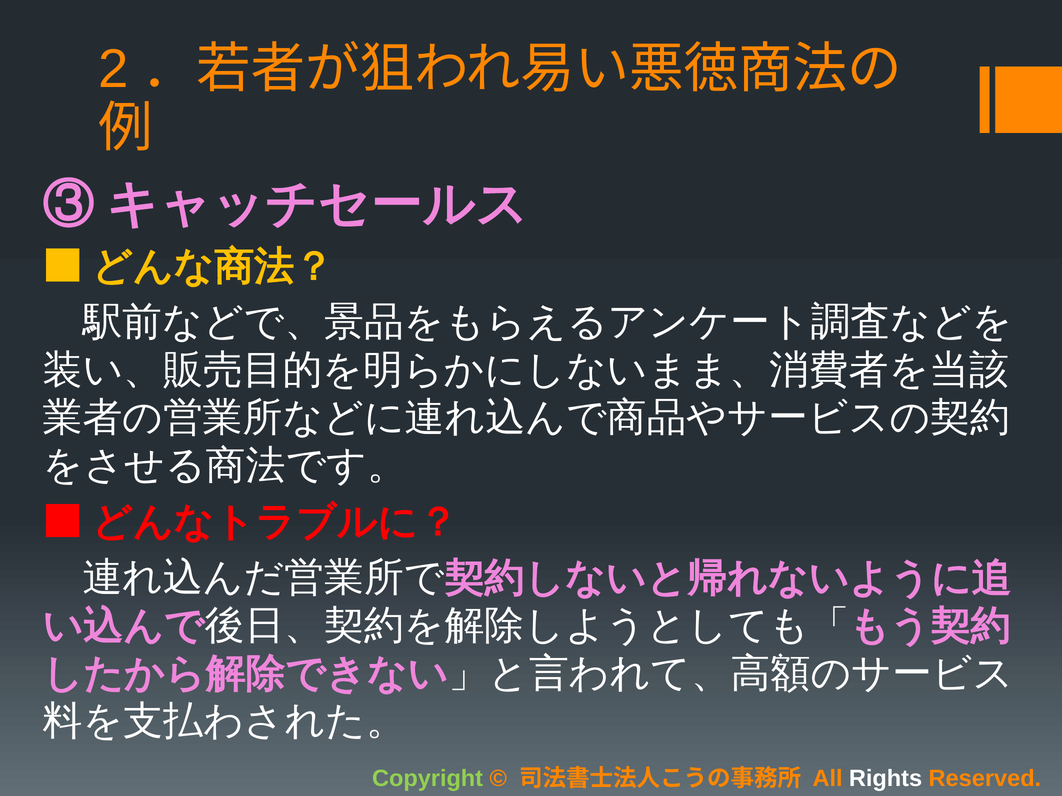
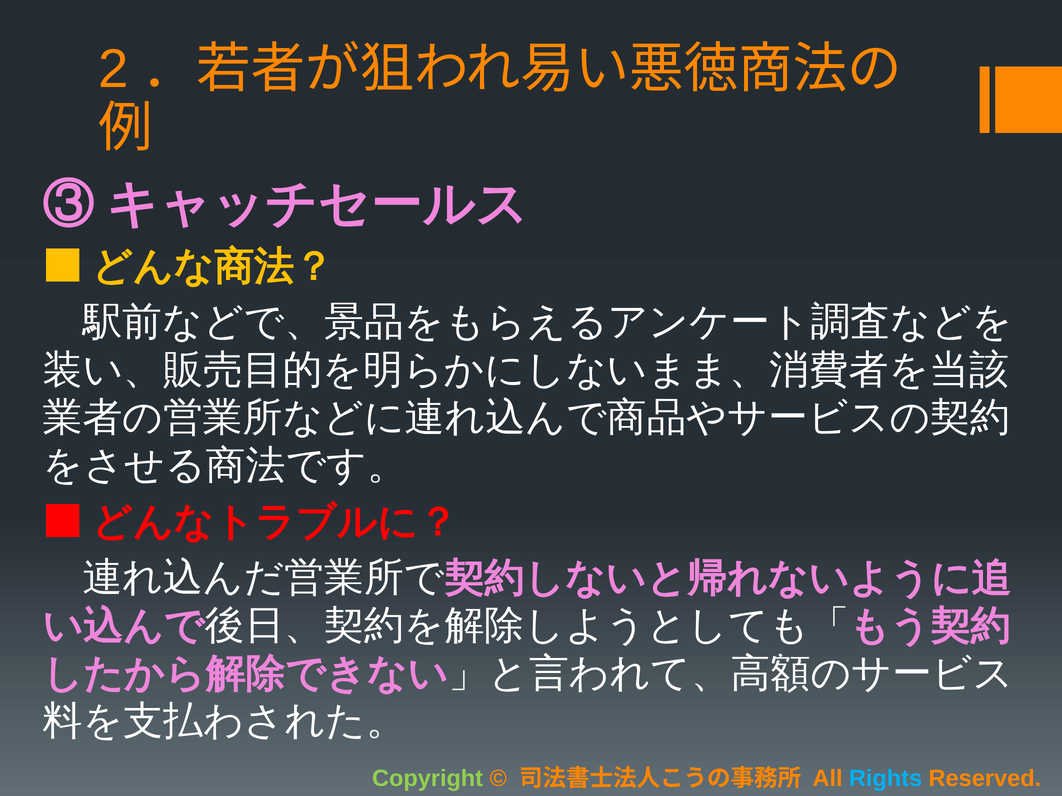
Rights colour: white -> light blue (886, 779)
